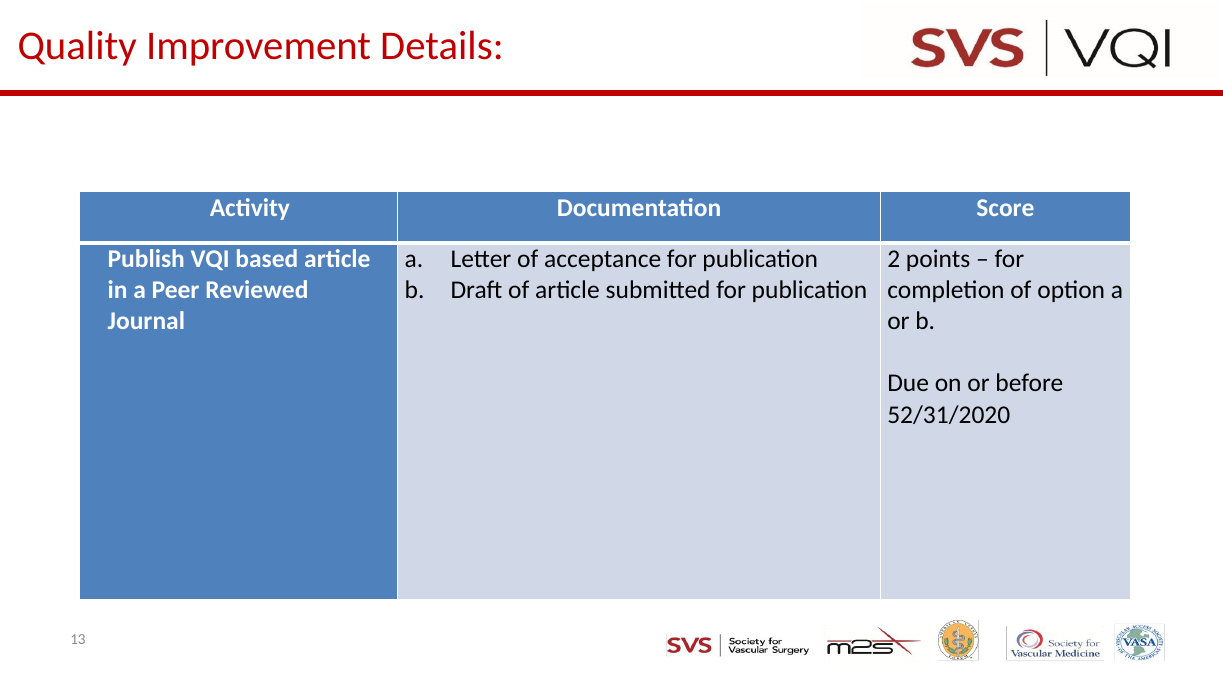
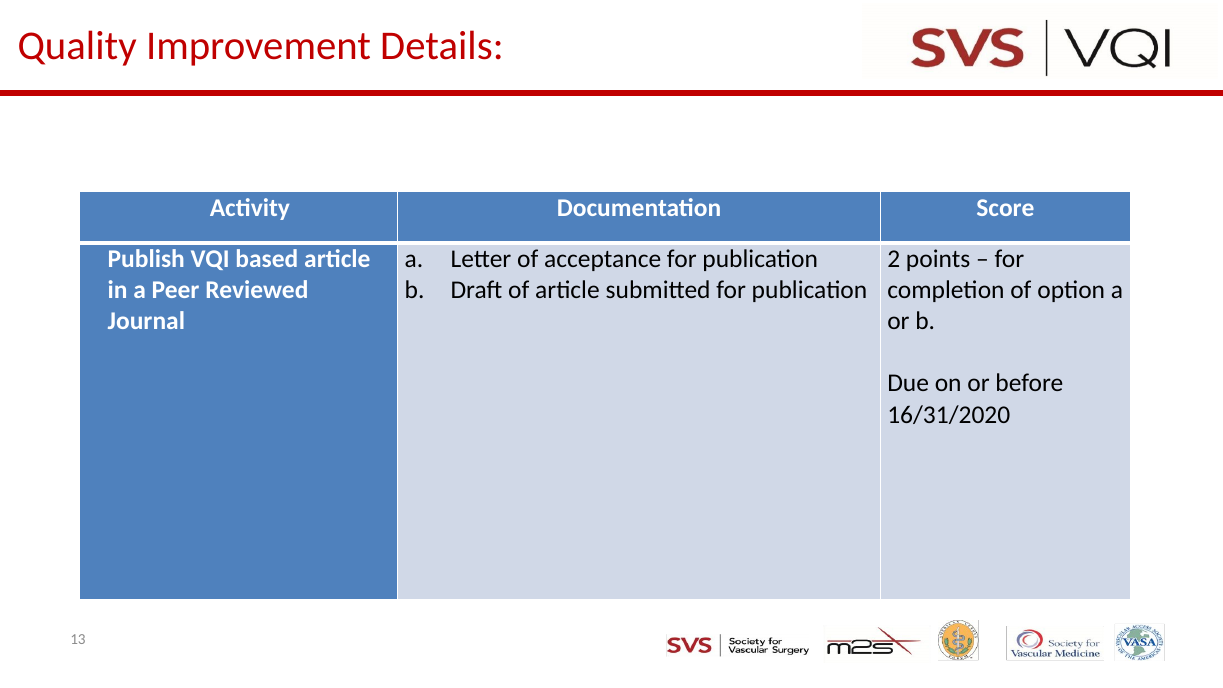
52/31/2020: 52/31/2020 -> 16/31/2020 (949, 415)
